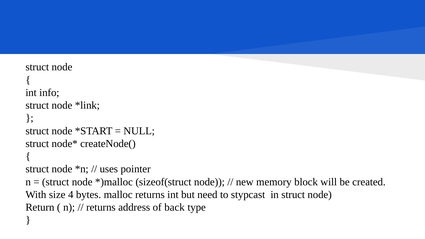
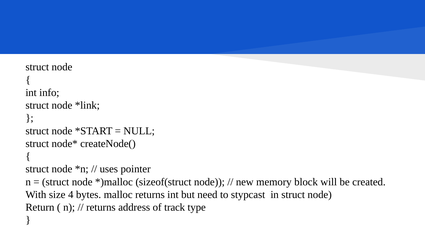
back: back -> track (175, 207)
